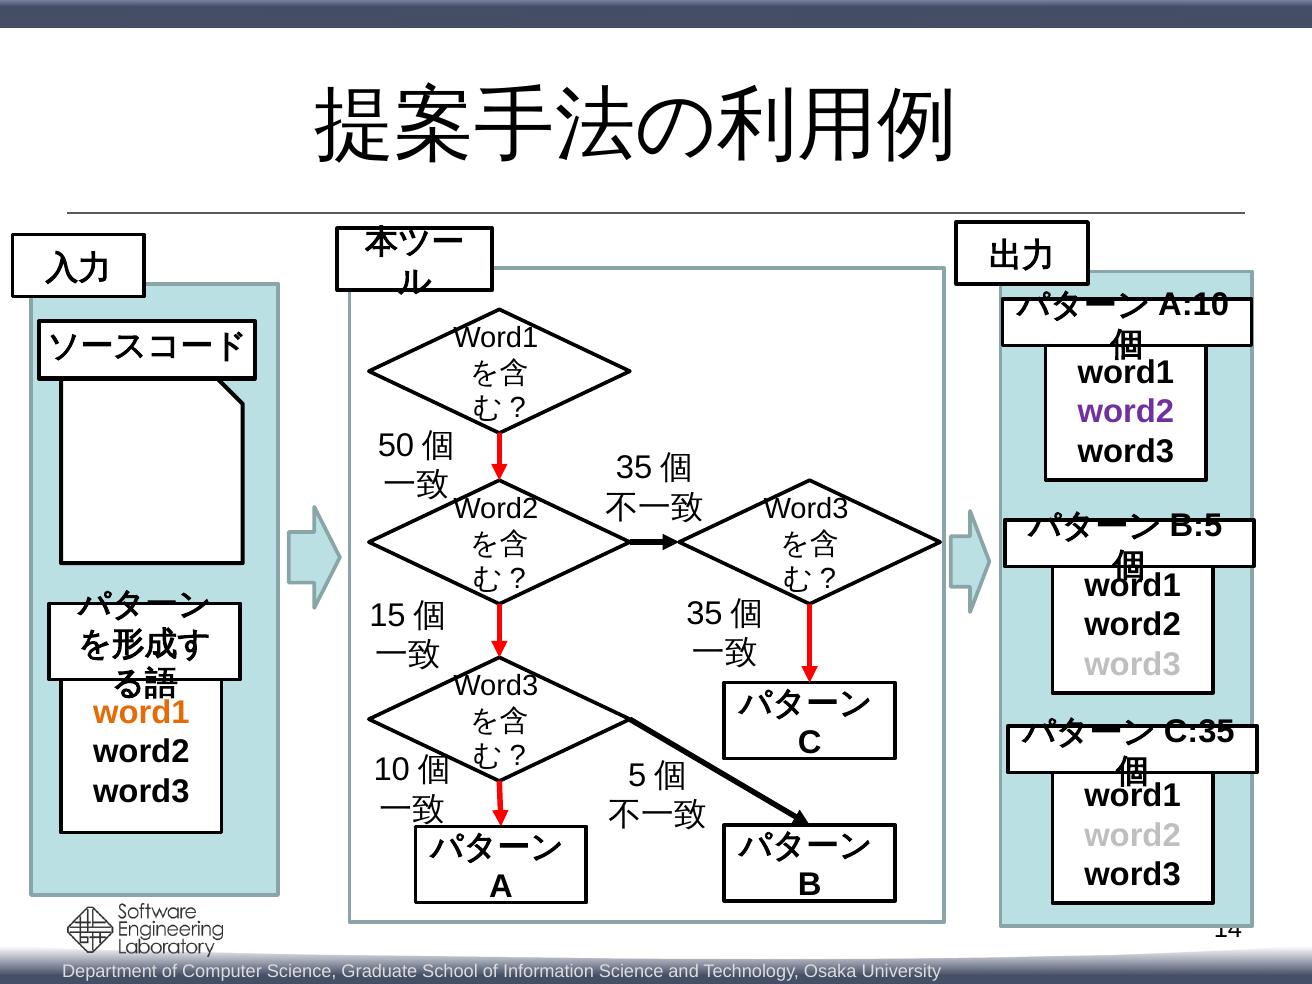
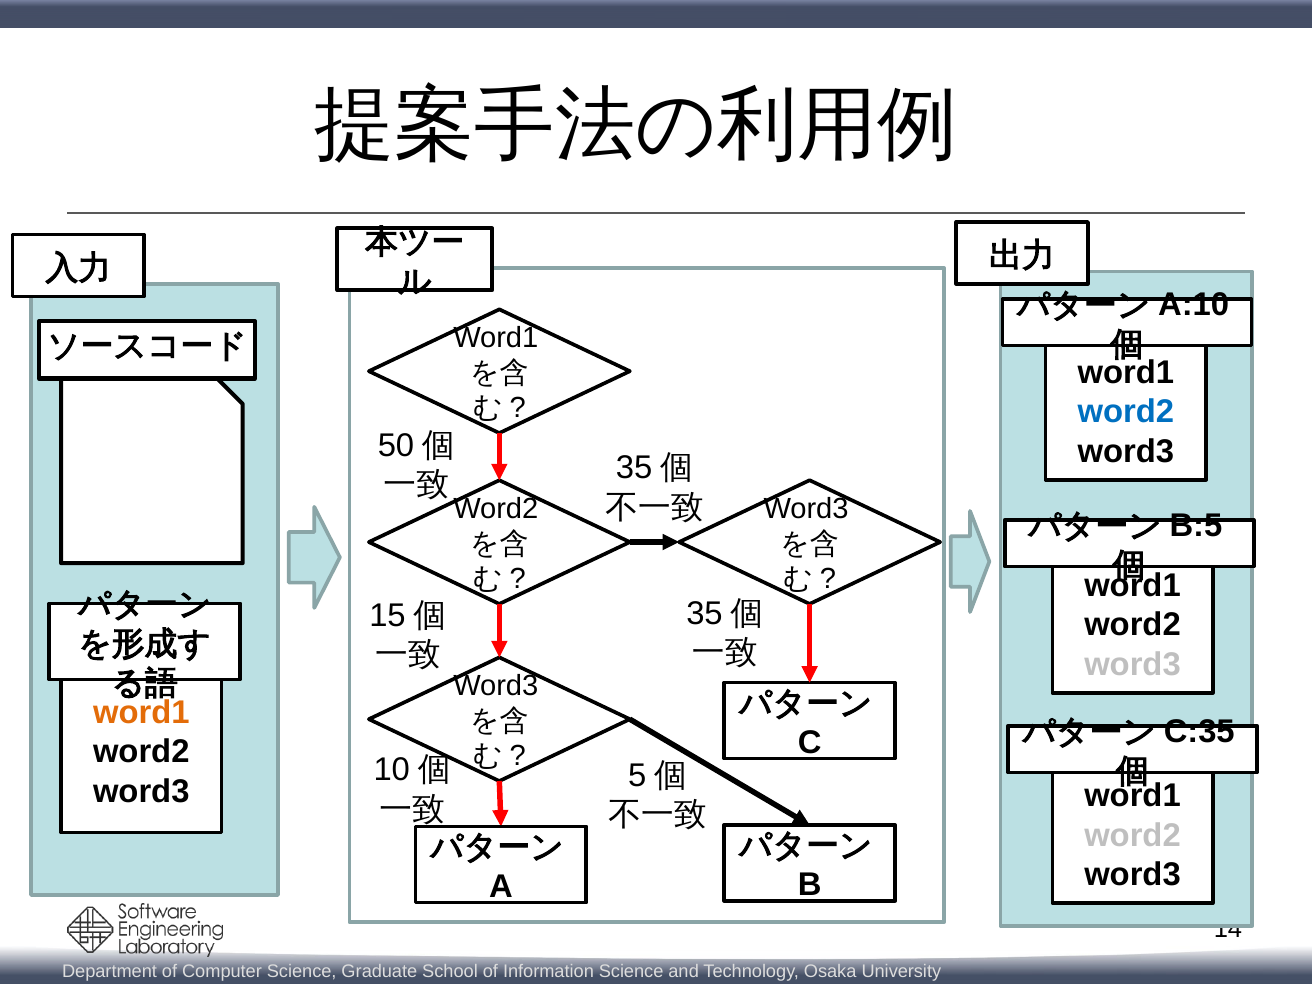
word2 colour: purple -> blue (1126, 412)
